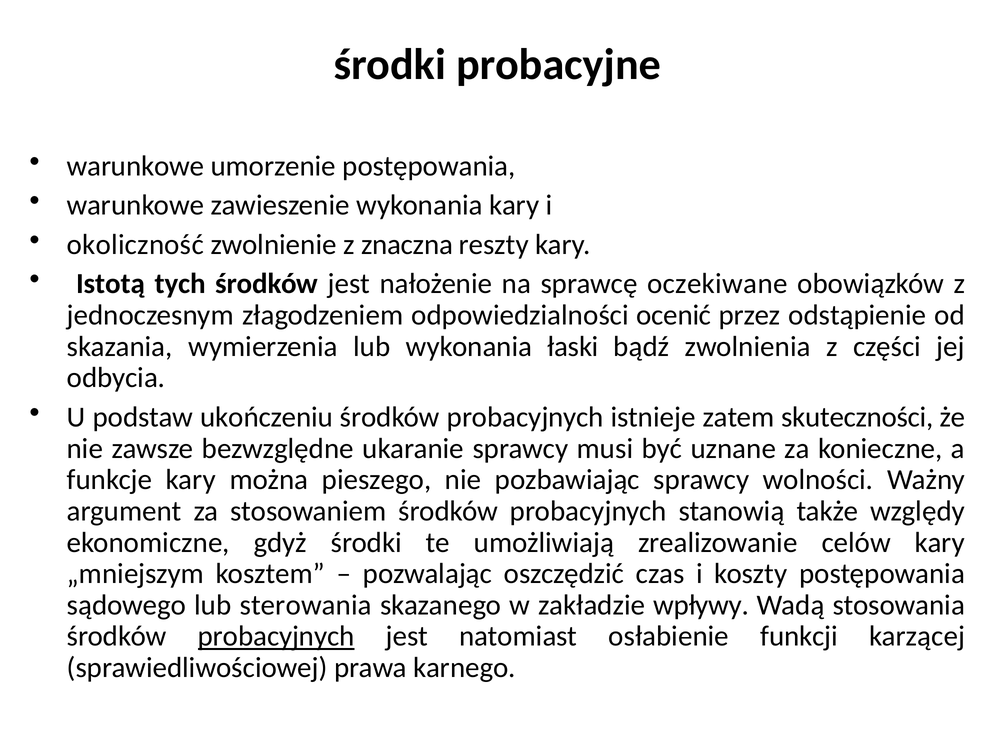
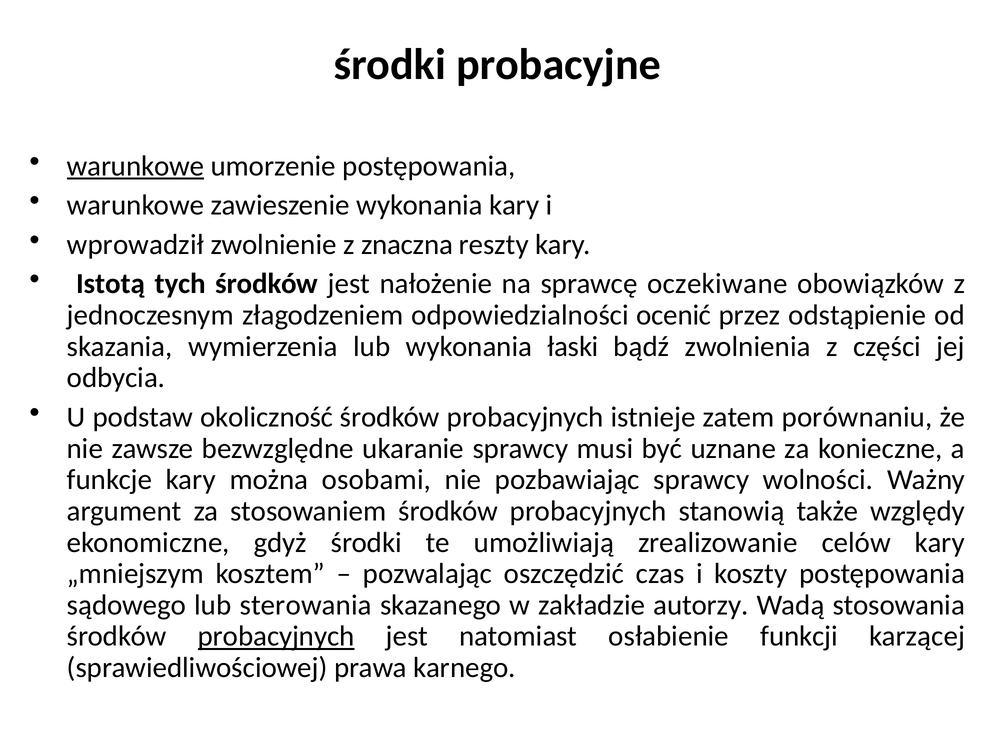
warunkowe underline: none -> present (135, 166)
okoliczność: okoliczność -> wprowadził (135, 245)
ukończeniu: ukończeniu -> okoliczność (267, 417)
skuteczności: skuteczności -> porównaniu (857, 417)
pieszego: pieszego -> osobami (376, 480)
wpływy: wpływy -> autorzy (701, 605)
